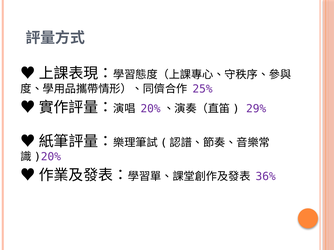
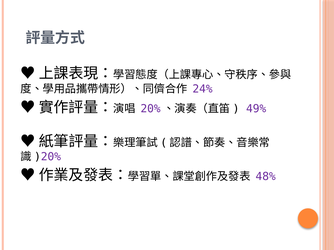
25%: 25% -> 24% (203, 89)
29%: 29% -> 49% (256, 109)
36%: 36% -> 48% (266, 177)
